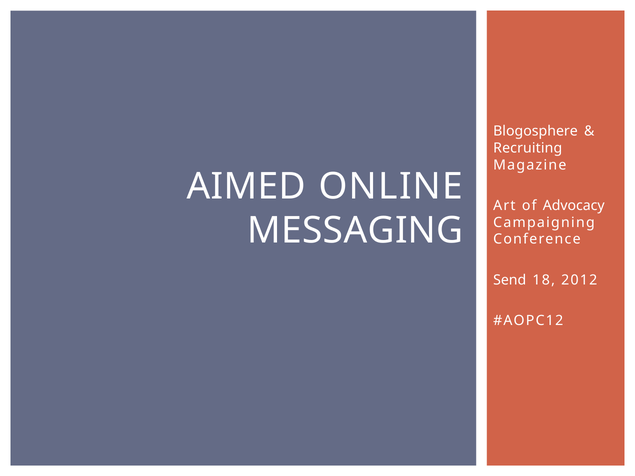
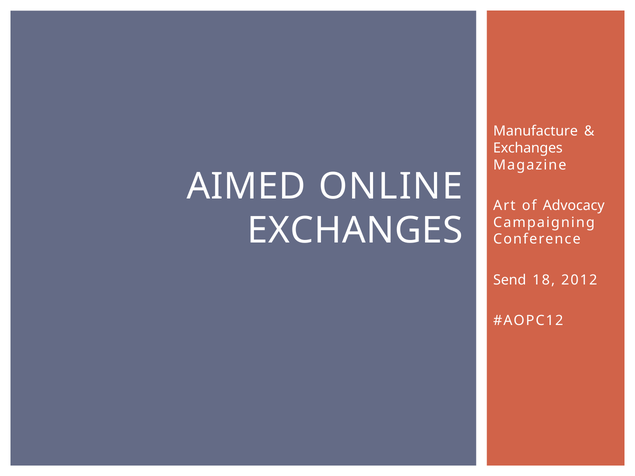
Blogosphere: Blogosphere -> Manufacture (536, 131)
Recruiting: Recruiting -> Exchanges (528, 148)
MESSAGING: MESSAGING -> EXCHANGES (355, 231)
